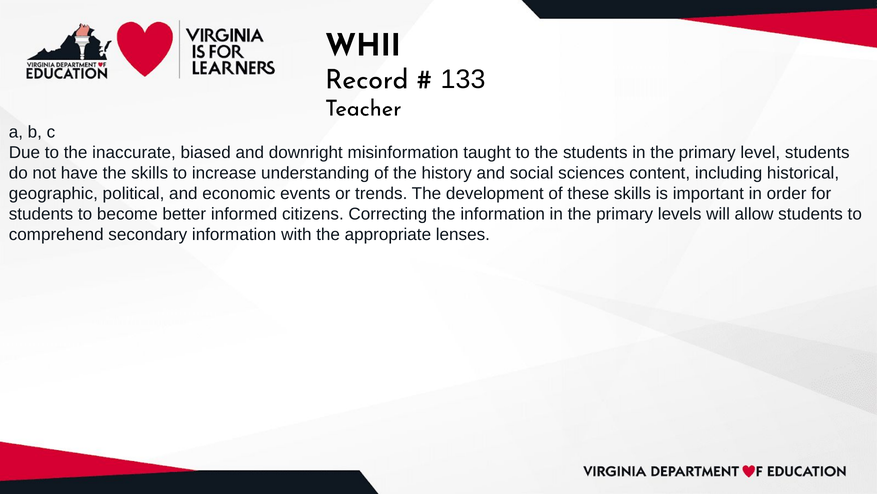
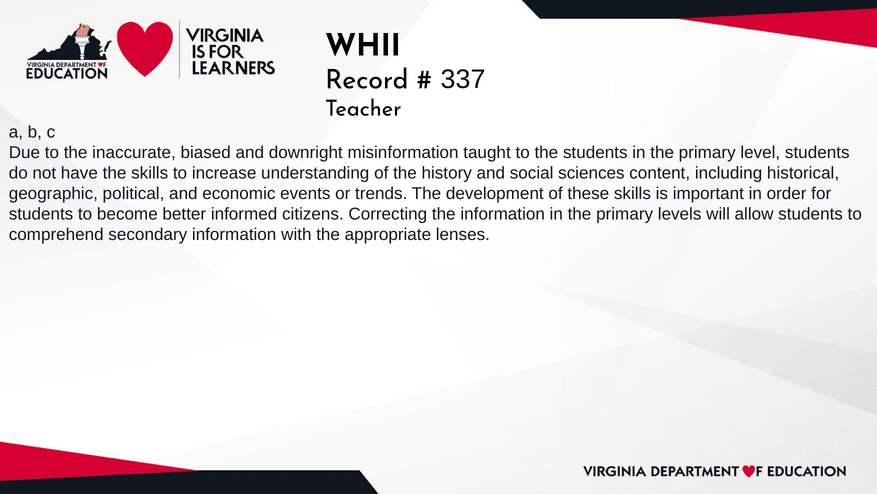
133: 133 -> 337 (463, 79)
